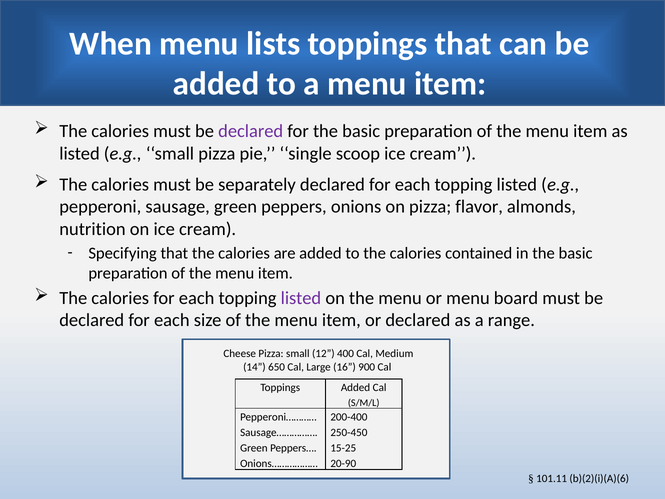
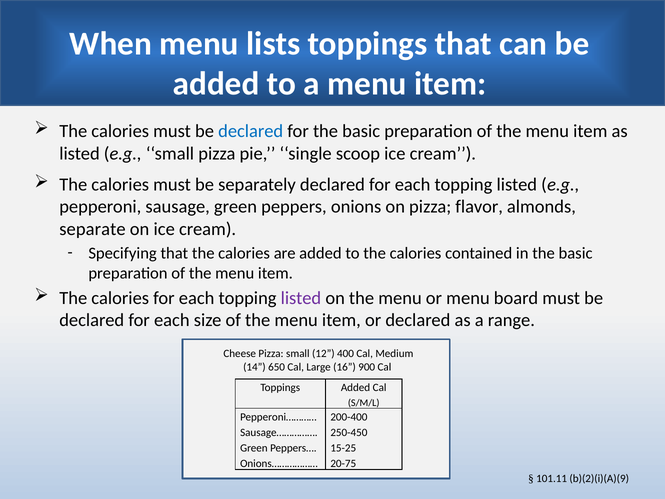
declared colour: purple -> blue (251, 131)
nutrition: nutrition -> separate (92, 229)
20-90: 20-90 -> 20-75 (343, 464)
b)(2)(i)(A)(6: b)(2)(i)(A)(6 -> b)(2)(i)(A)(9 (599, 478)
